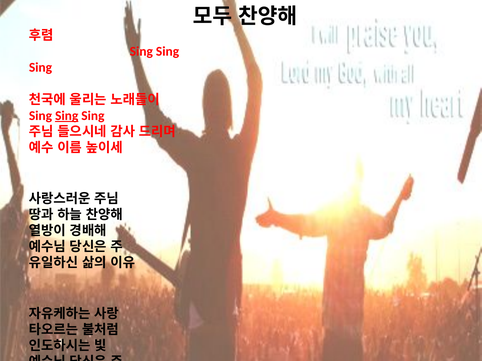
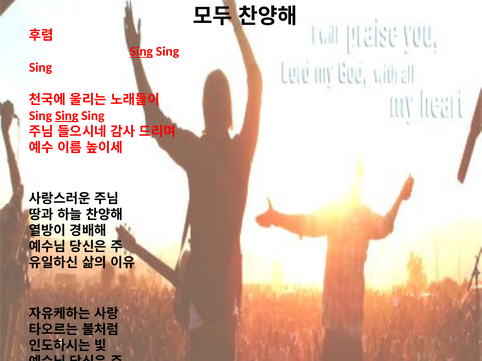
Sing underline: none -> present (141, 52)
